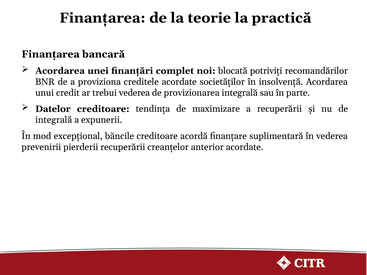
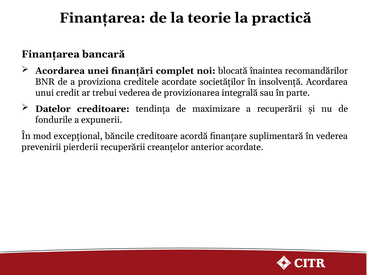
potriviți: potriviți -> înaintea (266, 71)
integrală: integrală -> fondurile (54, 120)
